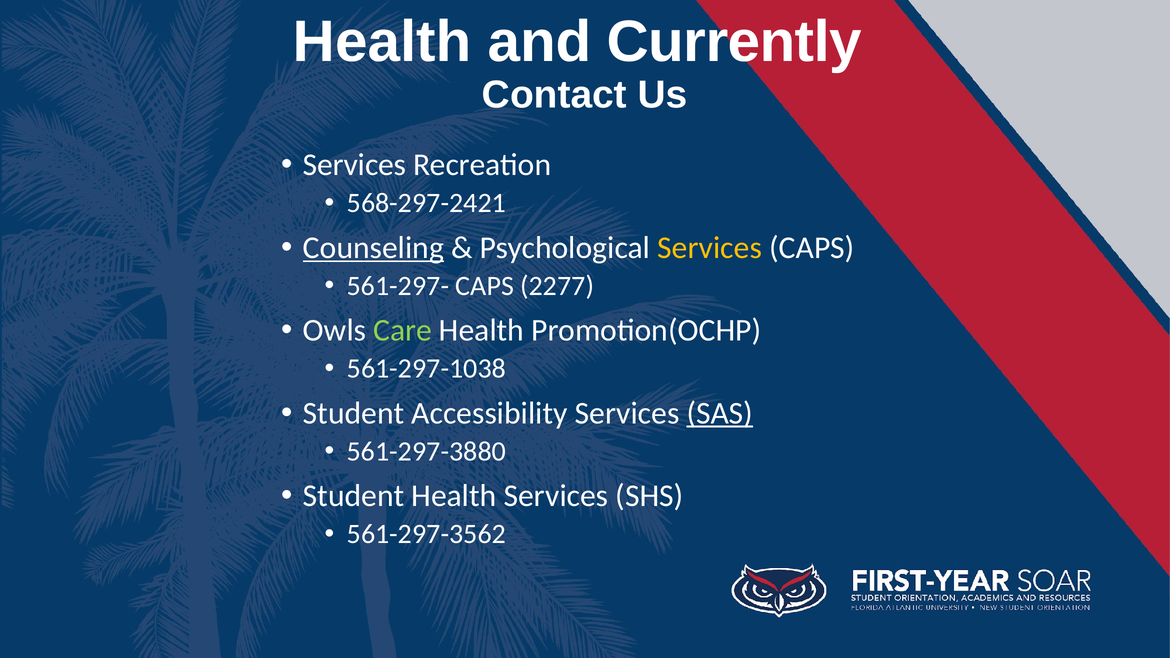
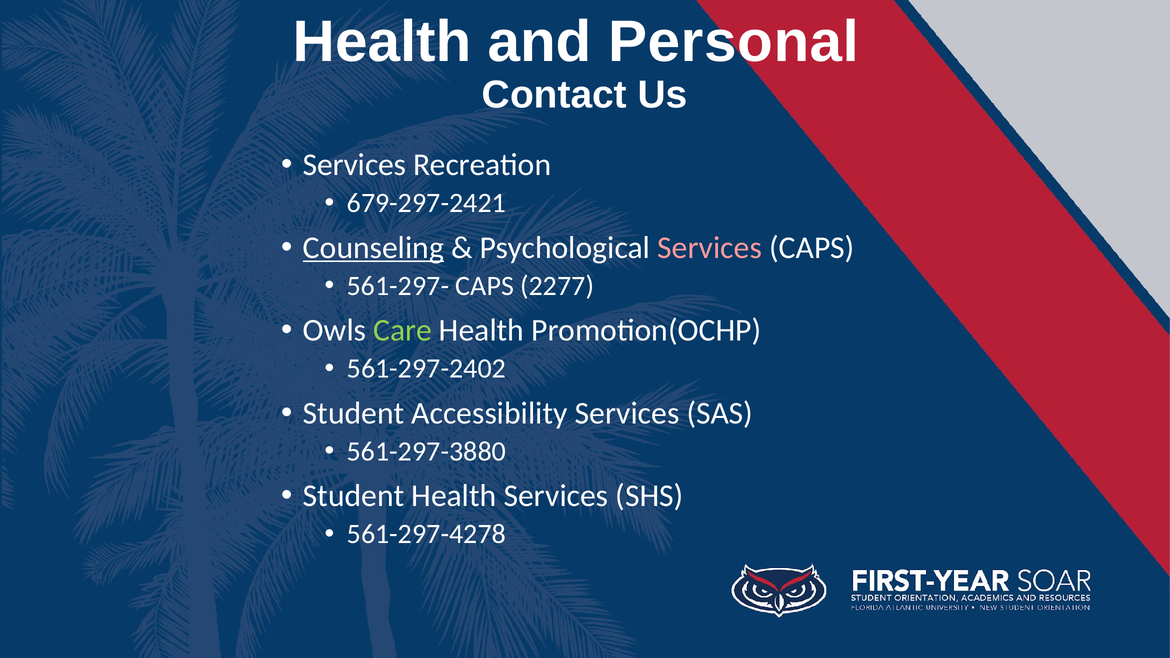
Currently: Currently -> Personal (734, 42)
568-297-2421: 568-297-2421 -> 679-297-2421 (426, 203)
Services colour: yellow -> pink (710, 248)
561-297-1038: 561-297-1038 -> 561-297-2402 (426, 369)
SAS underline: present -> none (720, 413)
561-297-3562: 561-297-3562 -> 561-297-4278 (426, 534)
